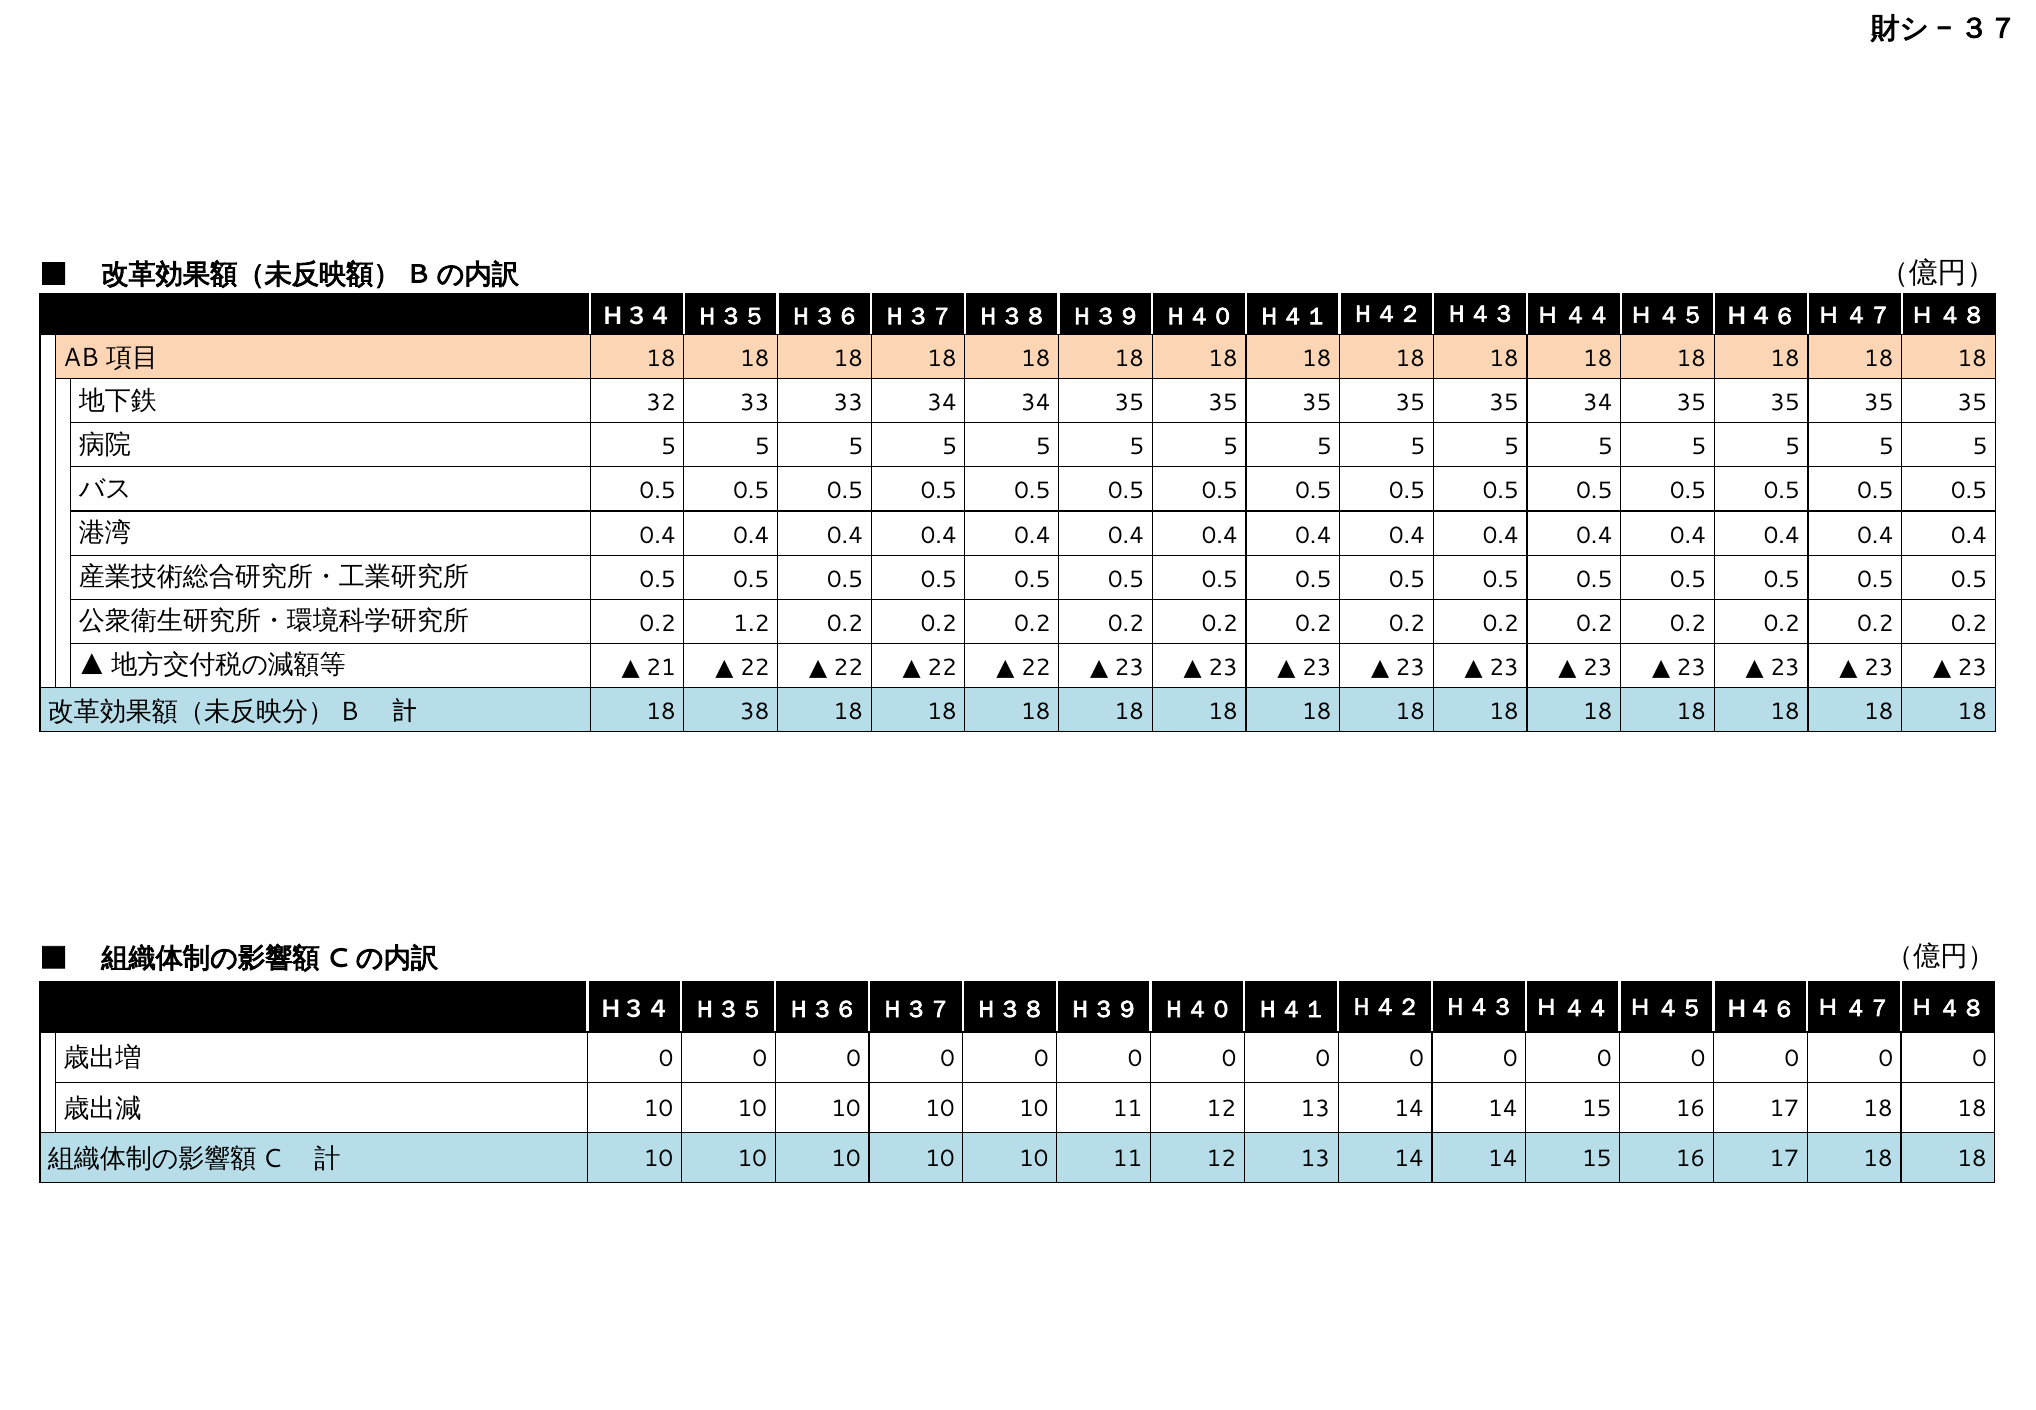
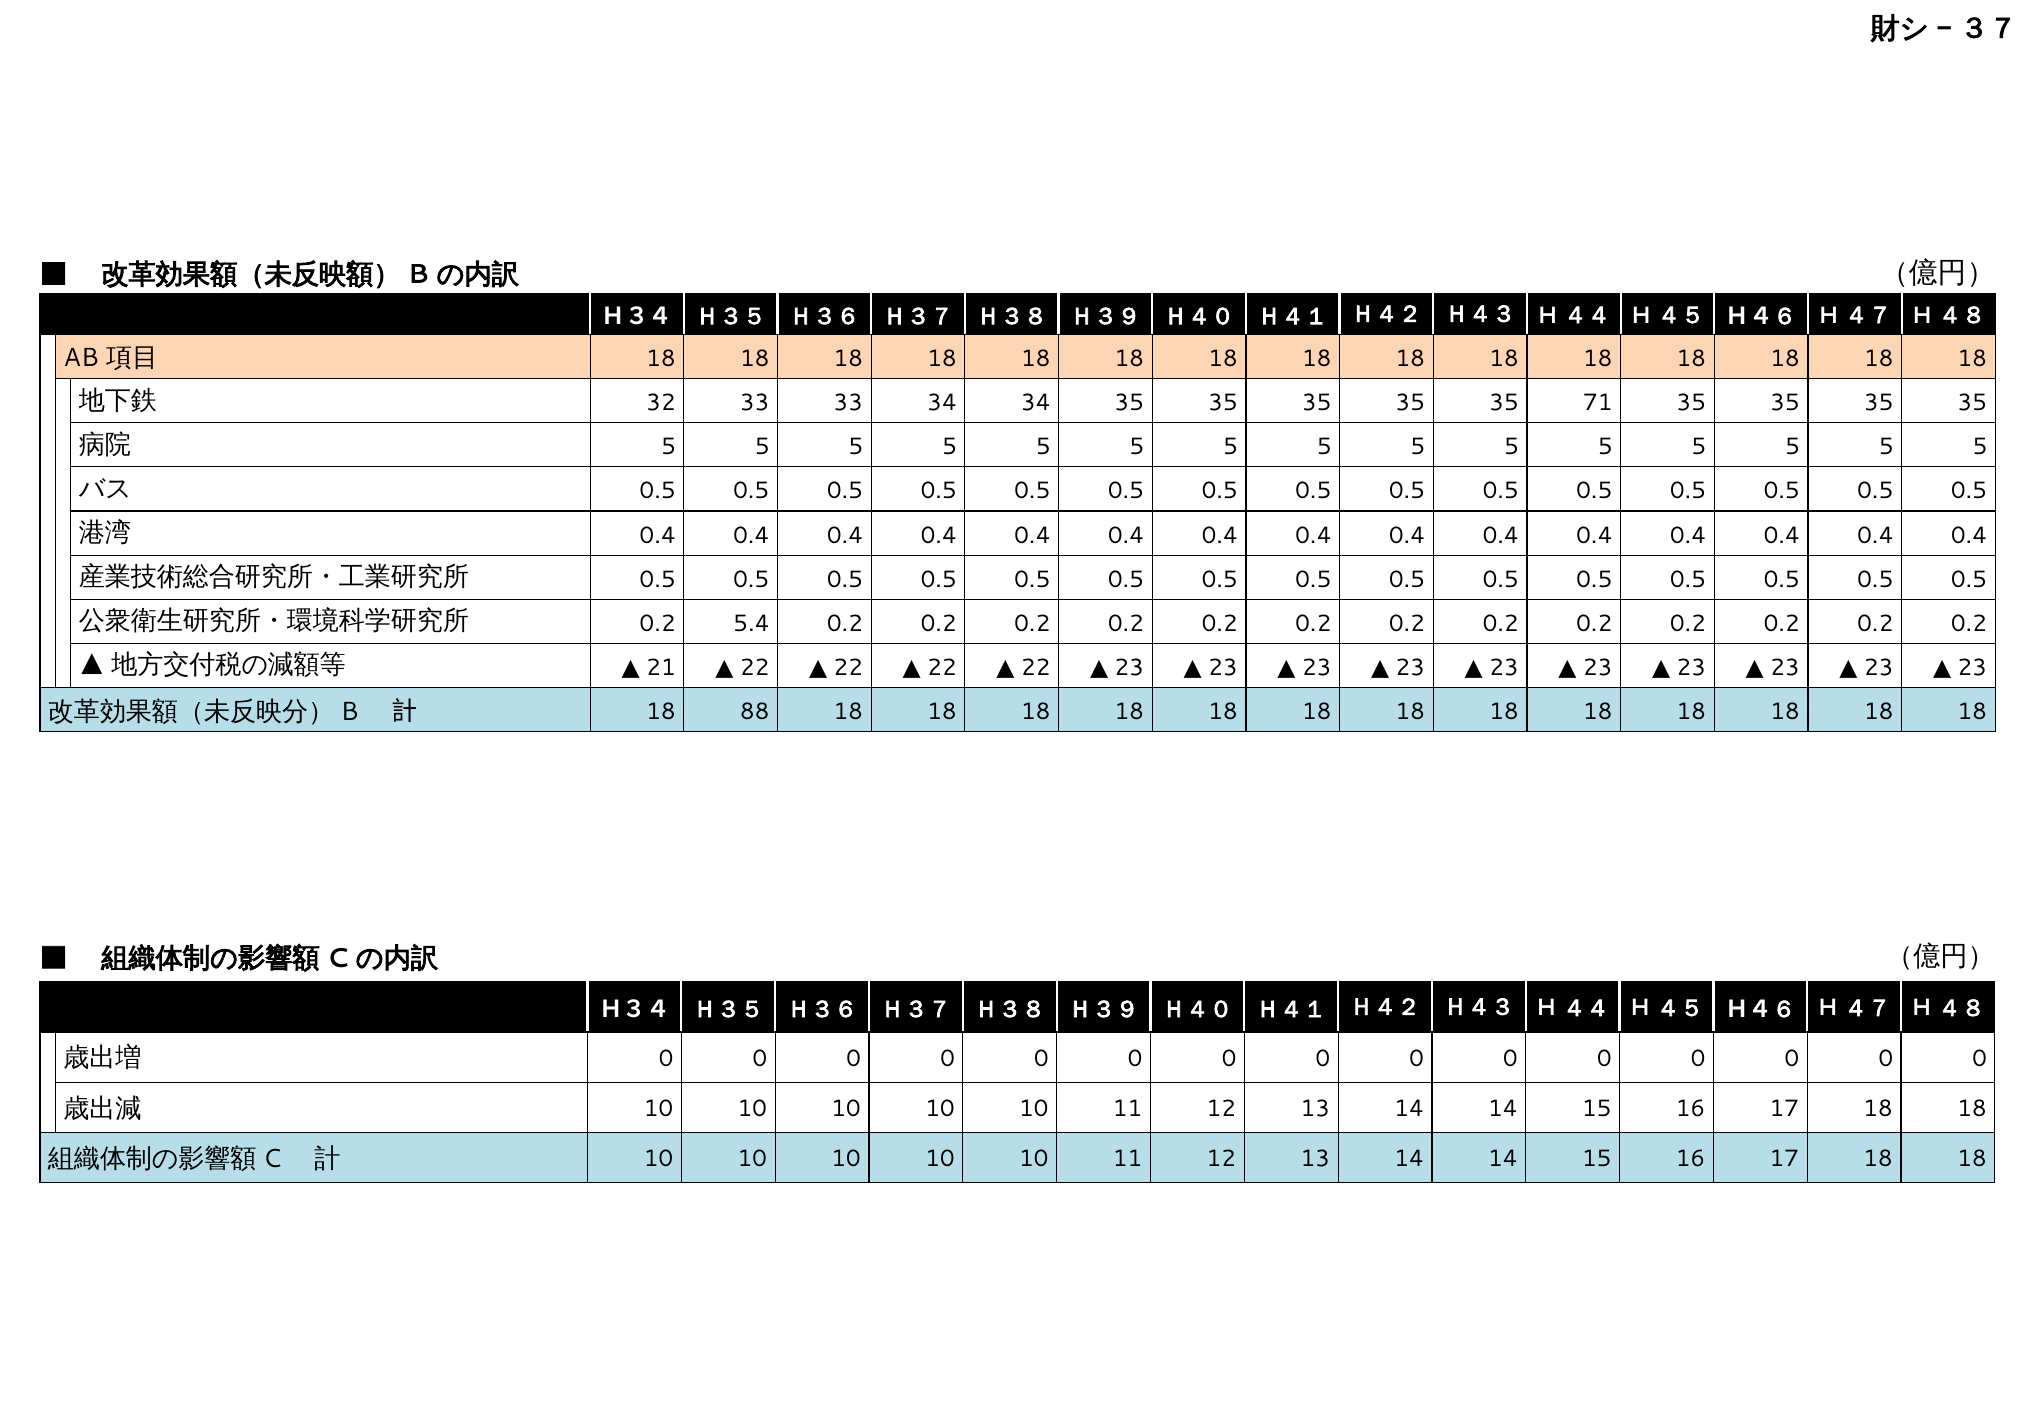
35 34: 34 -> 71 (1598, 403)
1.2: 1.2 -> 5.4 (751, 623)
38: 38 -> 88 (755, 711)
